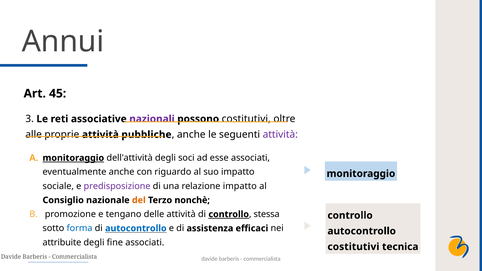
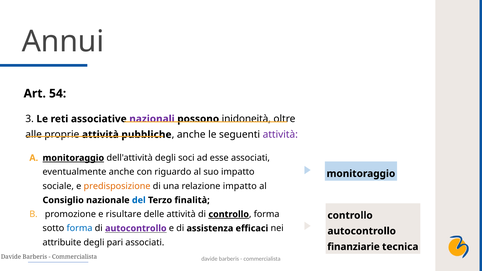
45: 45 -> 54 (58, 94)
possono costitutivi: costitutivi -> inidoneità (246, 119)
predisposizione colour: purple -> orange (117, 186)
del colour: orange -> blue (139, 200)
nonchè: nonchè -> finalità (192, 200)
tengano: tengano -> risultare (124, 214)
stessa: stessa -> forma (267, 214)
autocontrollo colour: blue -> purple (136, 228)
fine: fine -> pari (115, 243)
costitutivi: costitutivi -> finanziarie (354, 247)
